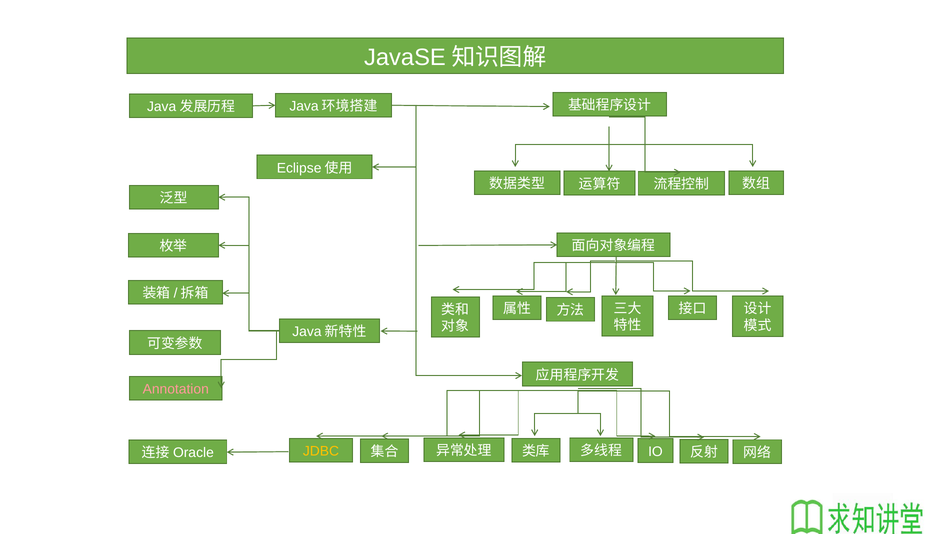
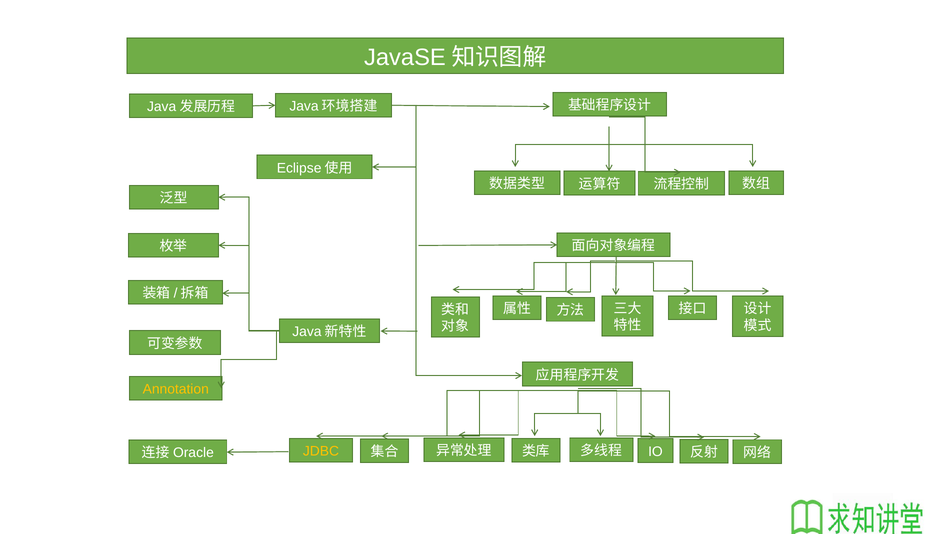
Annotation colour: pink -> yellow (176, 389)
